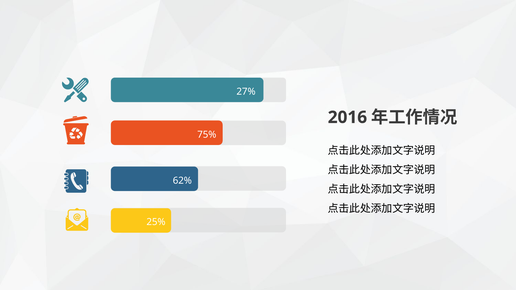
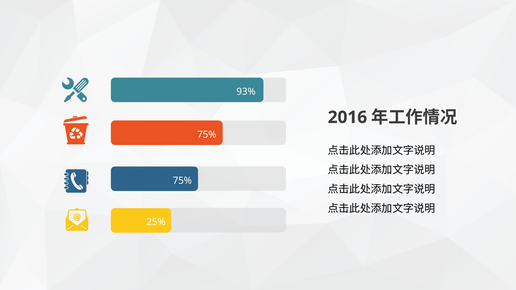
27%: 27% -> 93% (246, 92)
62%: 62% -> 75% (182, 181)
